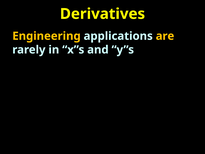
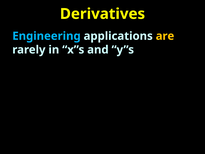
Engineering colour: yellow -> light blue (46, 36)
